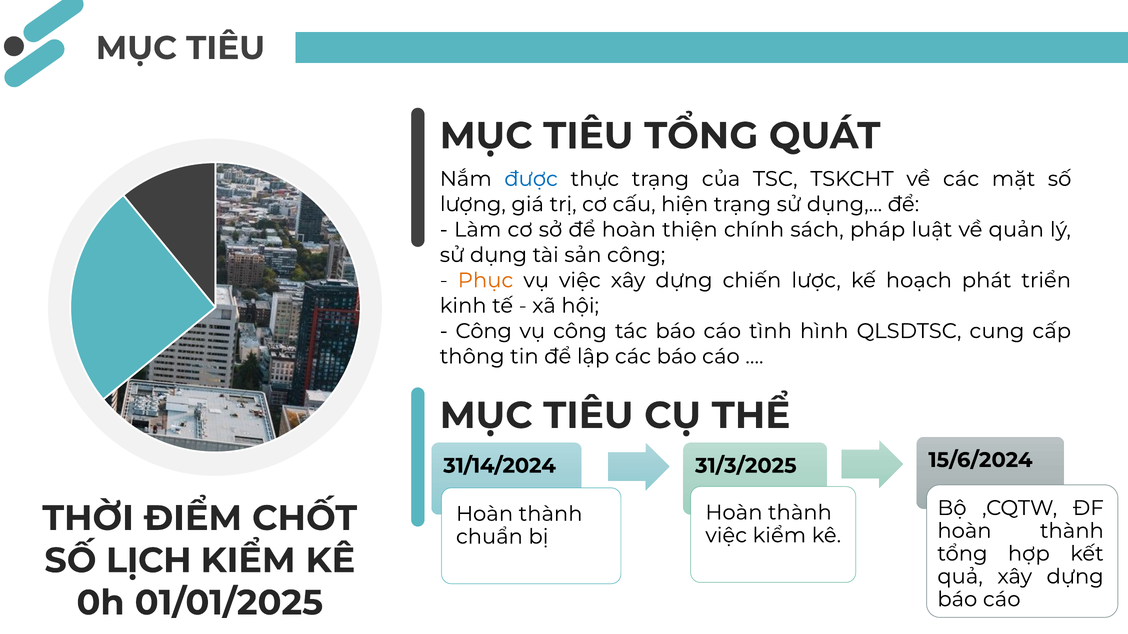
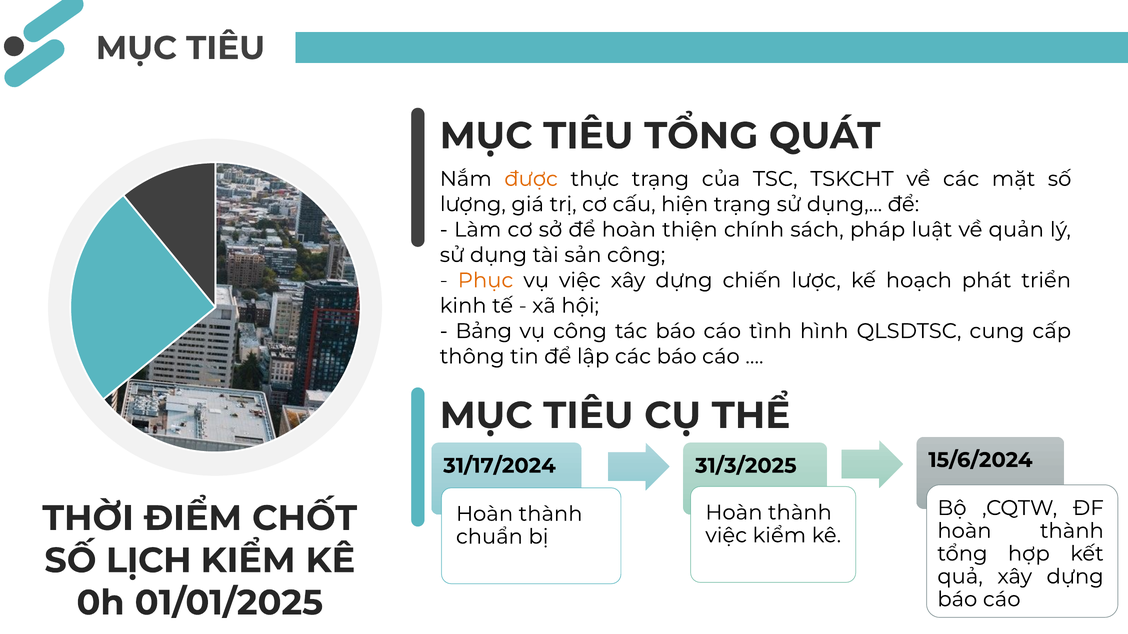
được colour: blue -> orange (531, 179)
Công: Công -> Bảng (484, 331)
31/14/2024: 31/14/2024 -> 31/17/2024 (499, 466)
